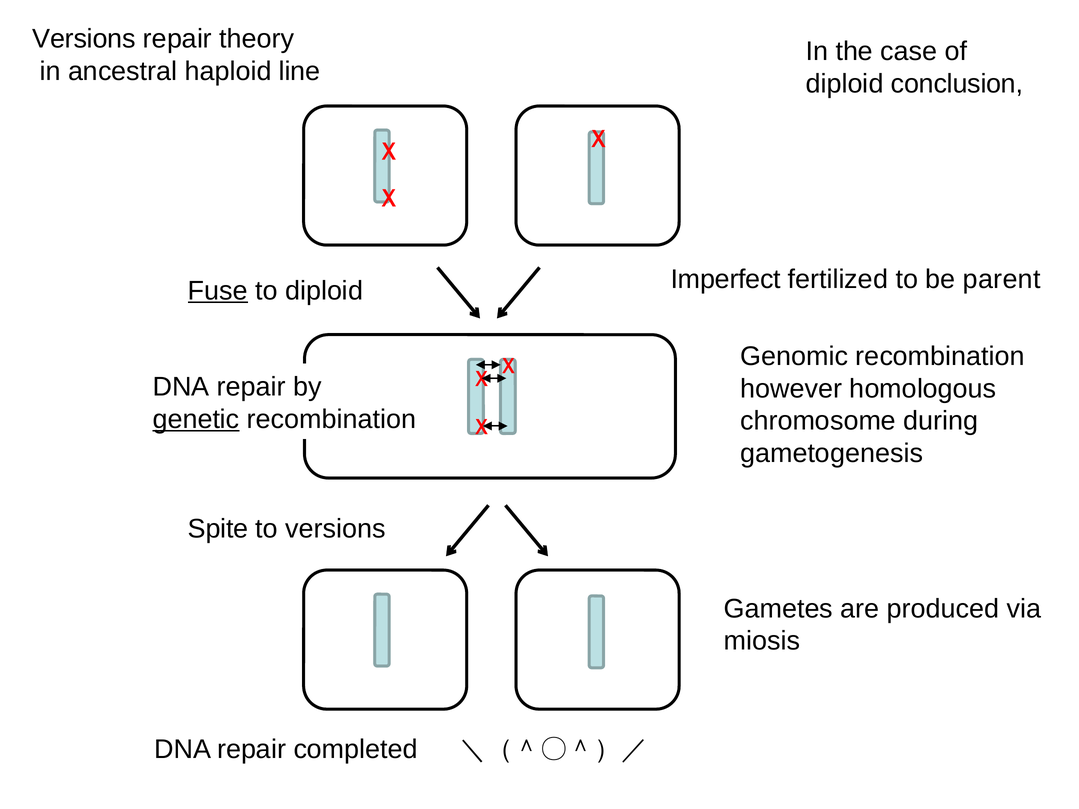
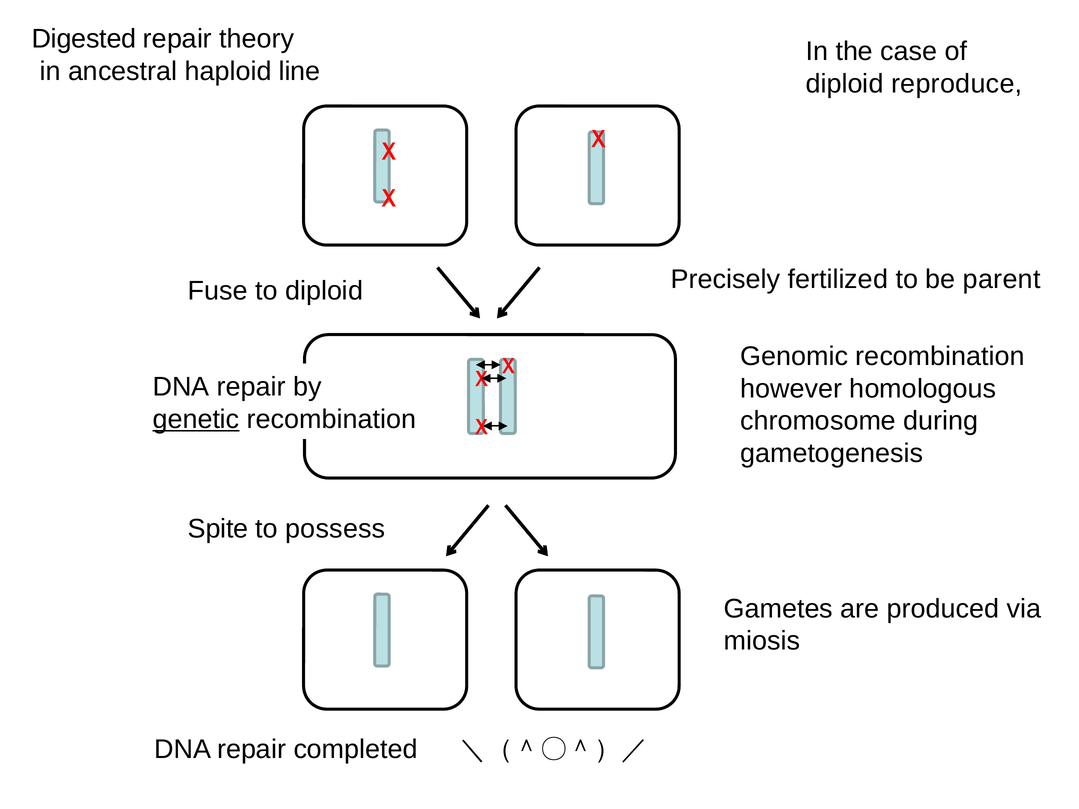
Versions: Versions -> Digested (84, 39)
conclusion: conclusion -> reproduce (957, 84)
Imperfect: Imperfect -> Precisely (726, 279)
Fuse underline: present -> none (218, 291)
to versions: versions -> possess (335, 529)
